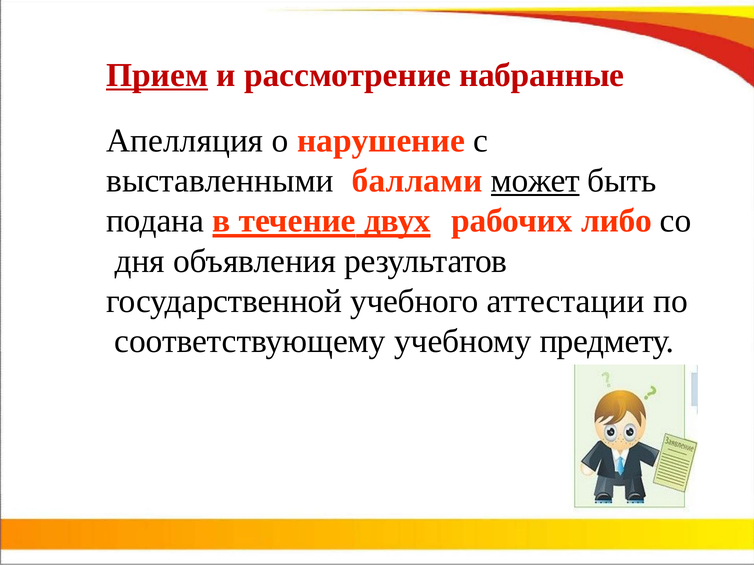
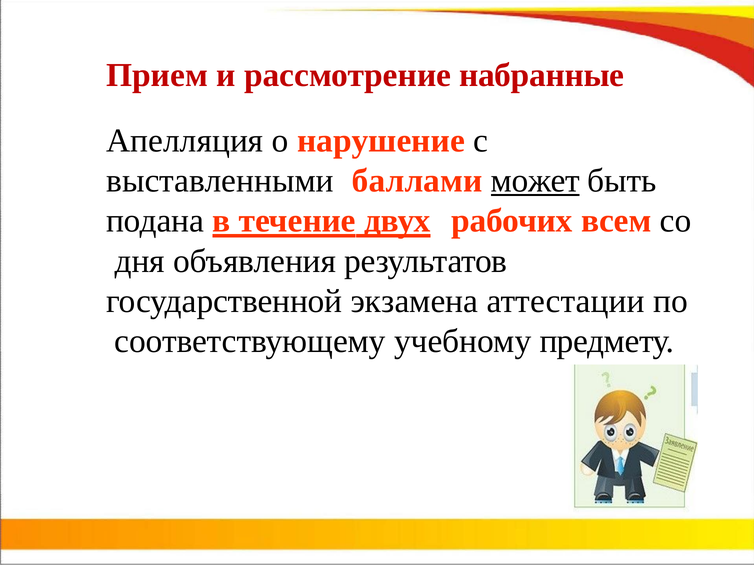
Прием underline: present -> none (157, 75)
либо: либо -> всем (616, 221)
учебного: учебного -> экзамена (414, 302)
